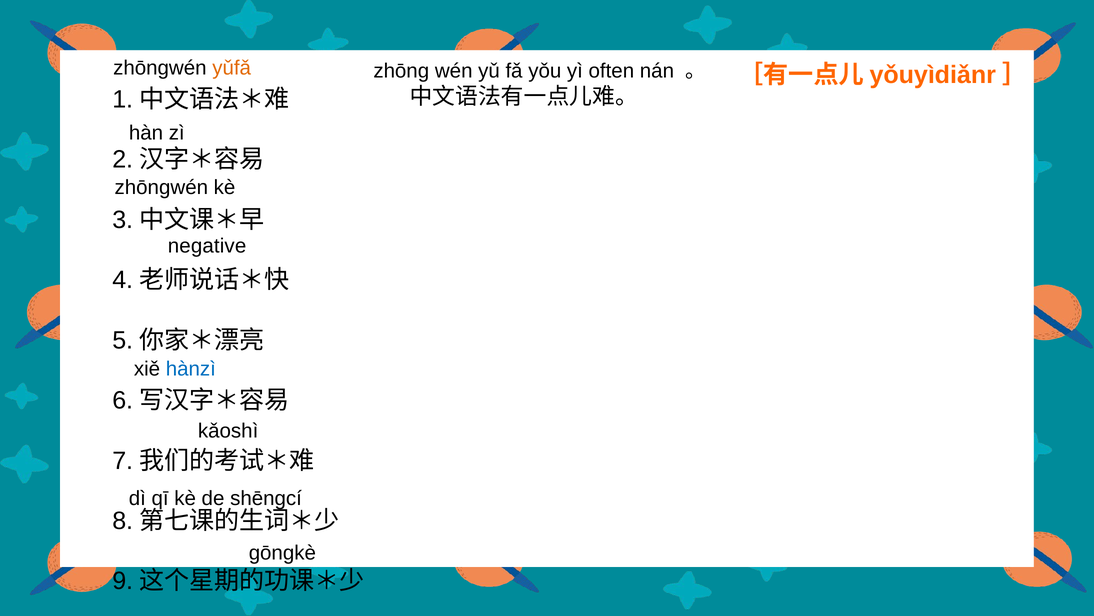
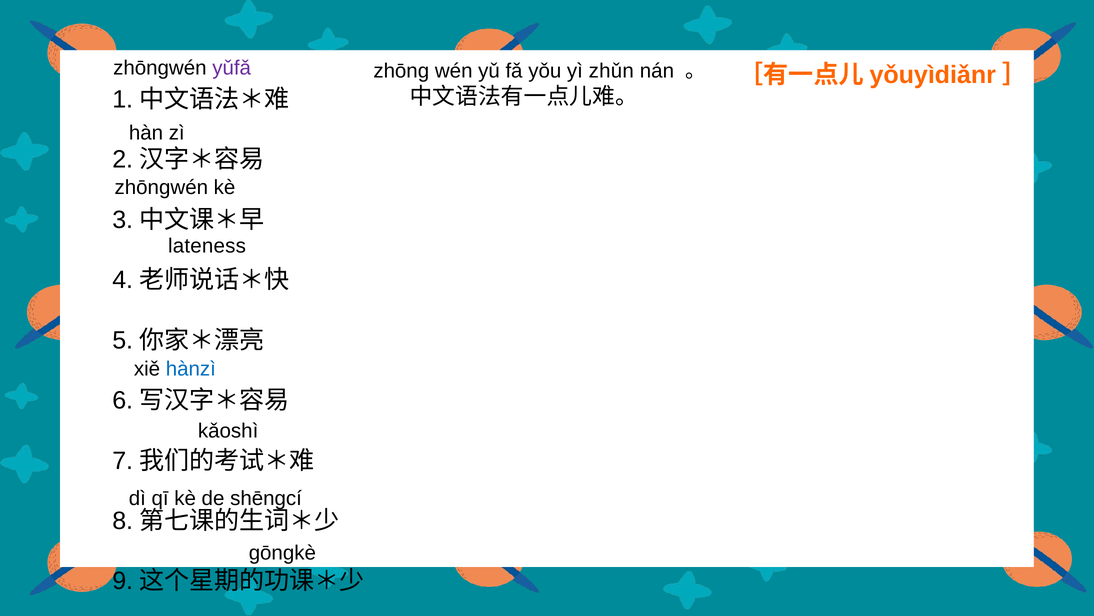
yǔfǎ colour: orange -> purple (232, 68)
often: often -> zhǔn (611, 71)
negative: negative -> lateness (207, 246)
